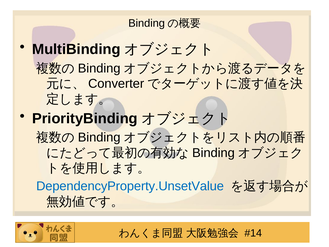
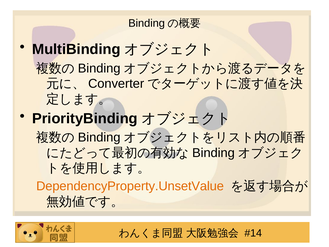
DependencyProperty.UnsetValue colour: blue -> orange (130, 186)
